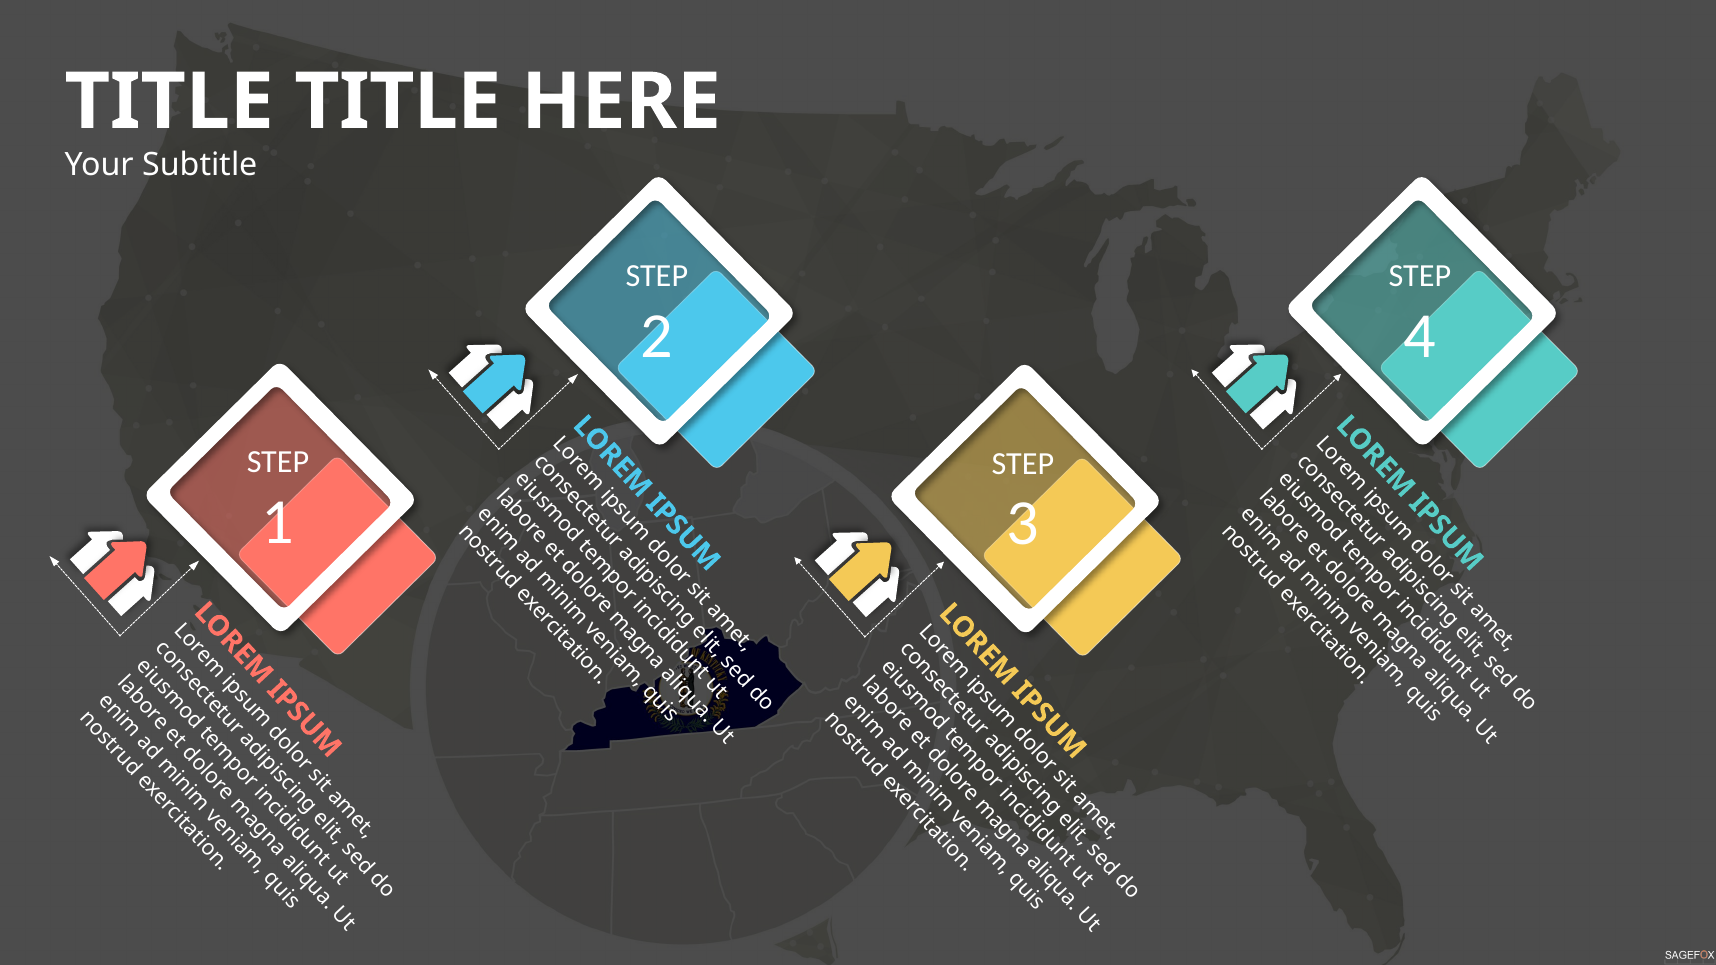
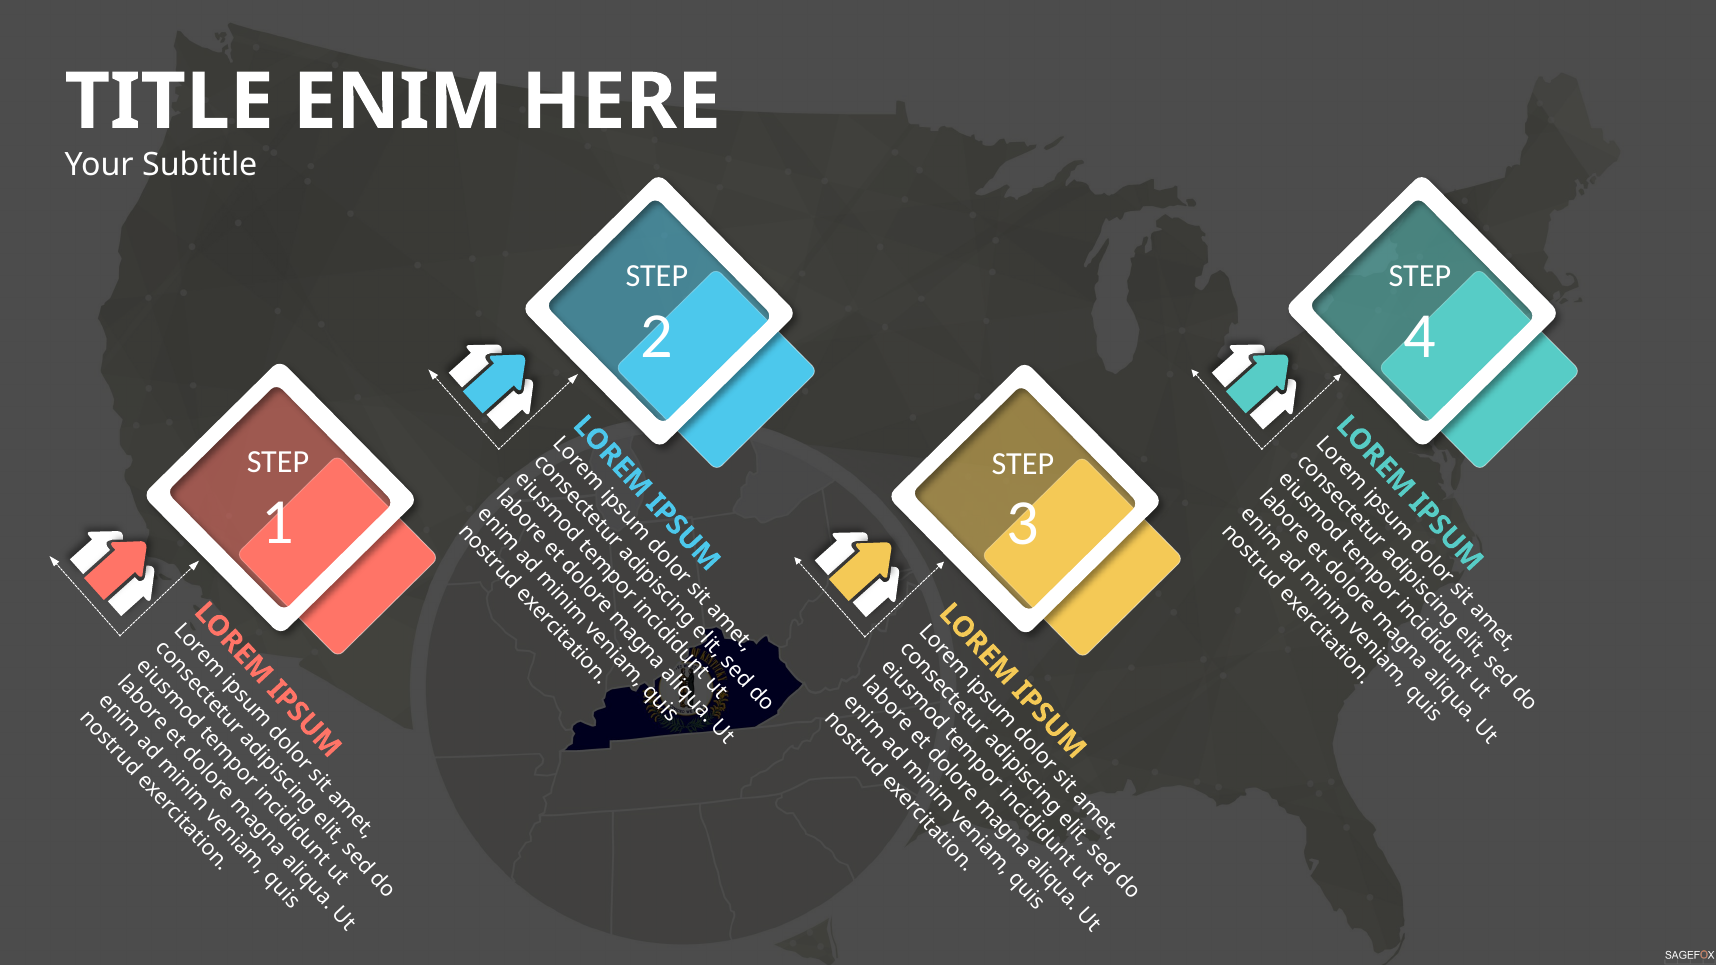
TITLE: TITLE -> ENIM (398, 102)
